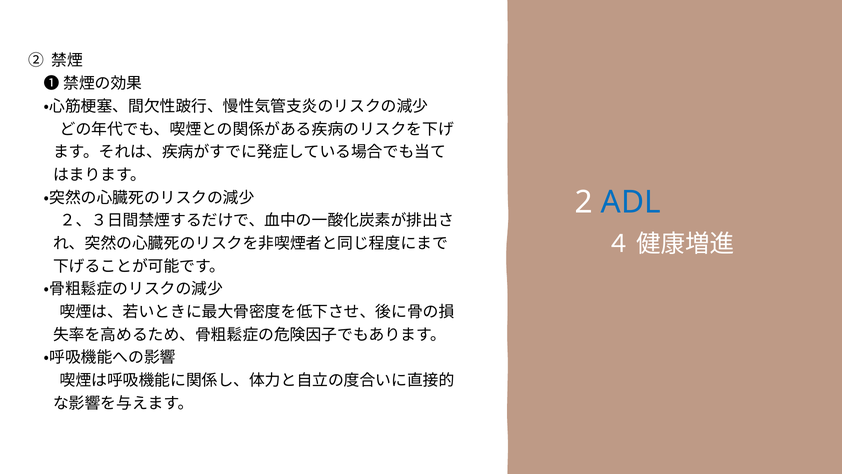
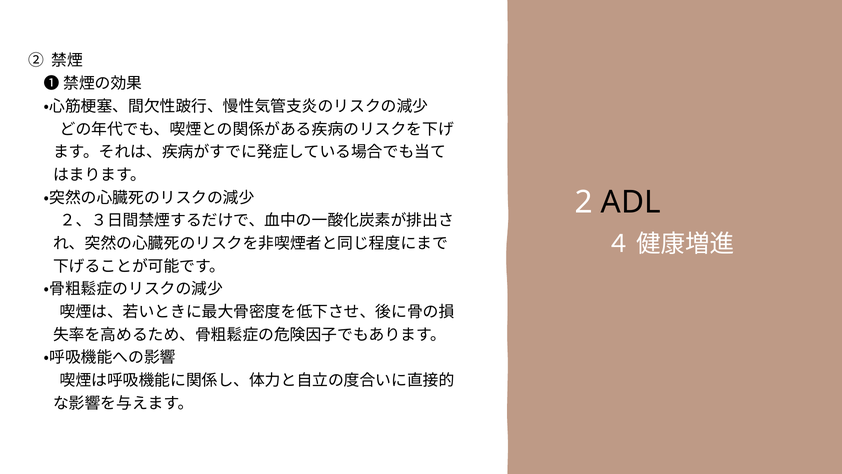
ADL colour: blue -> black (631, 202)
